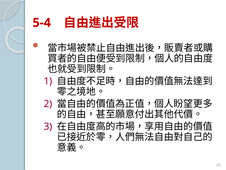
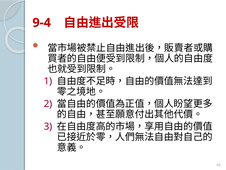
5-4: 5-4 -> 9-4 (42, 23)
